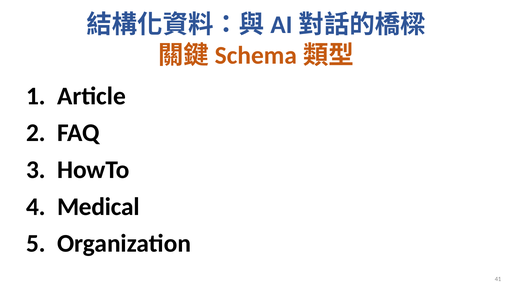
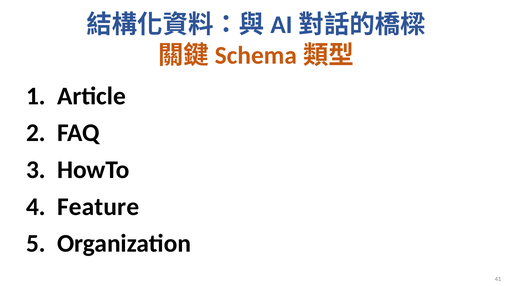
Medical: Medical -> Feature (98, 206)
